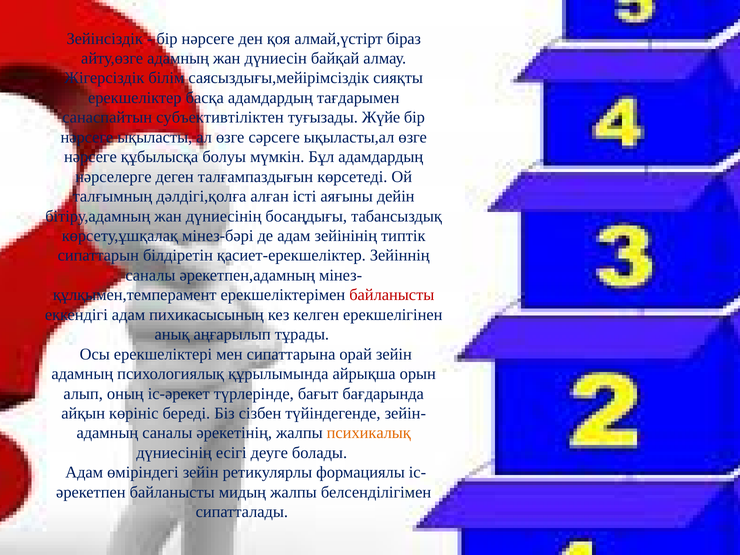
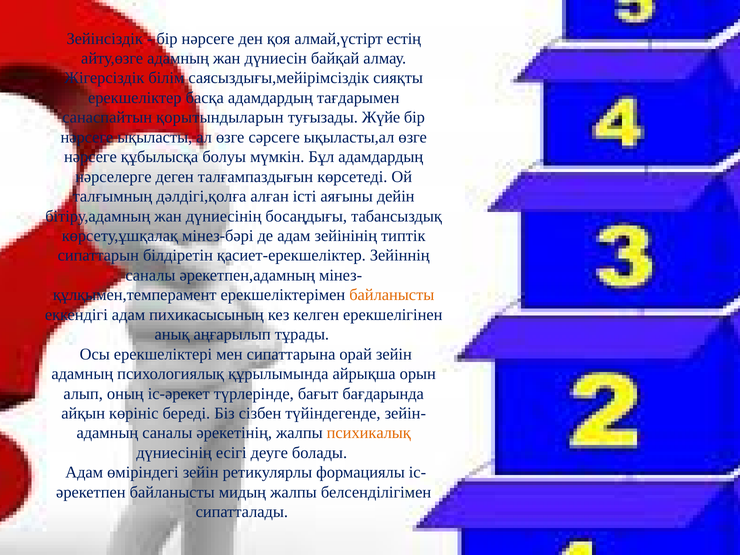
біраз: біраз -> естің (404, 39)
субъективтіліктен: субъективтіліктен -> қорытындыларын (220, 117)
байланысты colour: red -> orange (392, 295)
